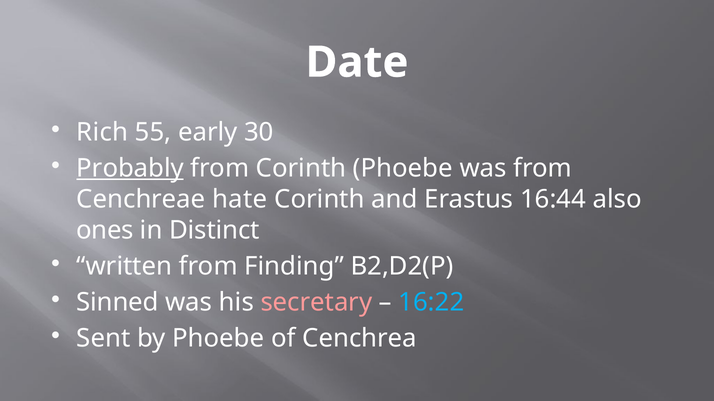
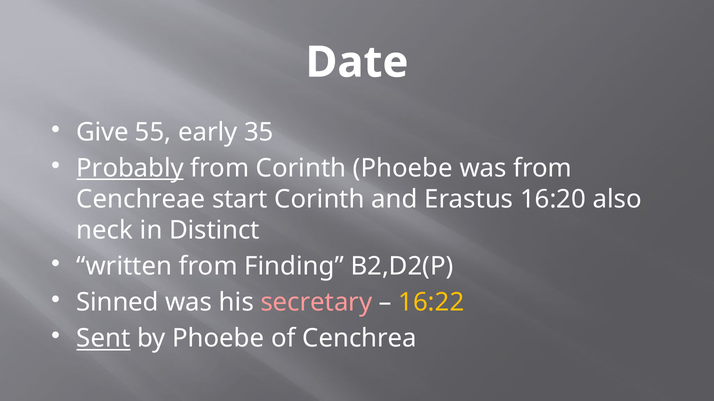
Rich: Rich -> Give (102, 132)
30: 30 -> 35 (259, 132)
hate: hate -> start (240, 200)
16:44: 16:44 -> 16:20 (553, 200)
ones: ones -> neck (105, 231)
16:22 colour: light blue -> yellow (431, 303)
Sent underline: none -> present (103, 339)
